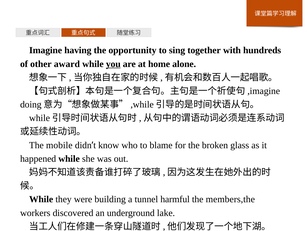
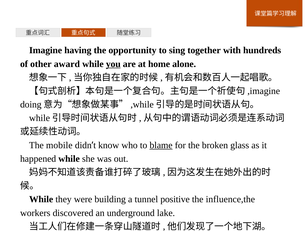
blame underline: none -> present (161, 145)
harmful: harmful -> positive (175, 199)
members,the: members,the -> influence,the (230, 199)
